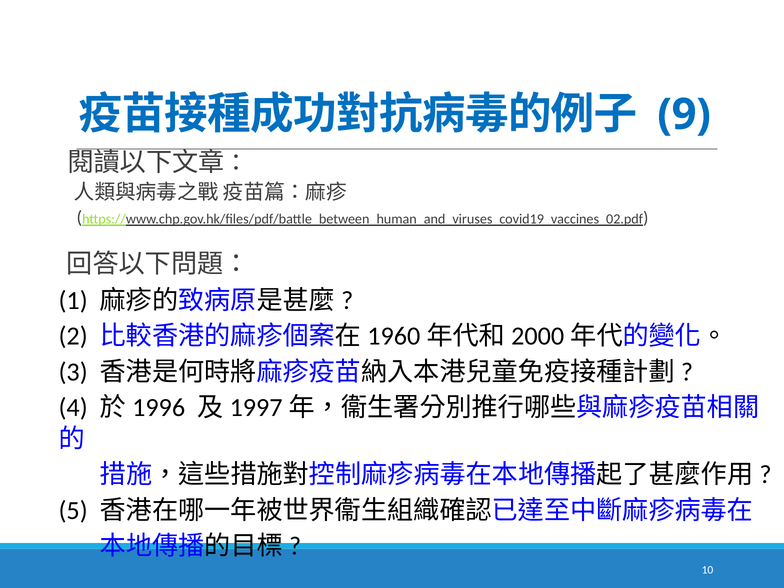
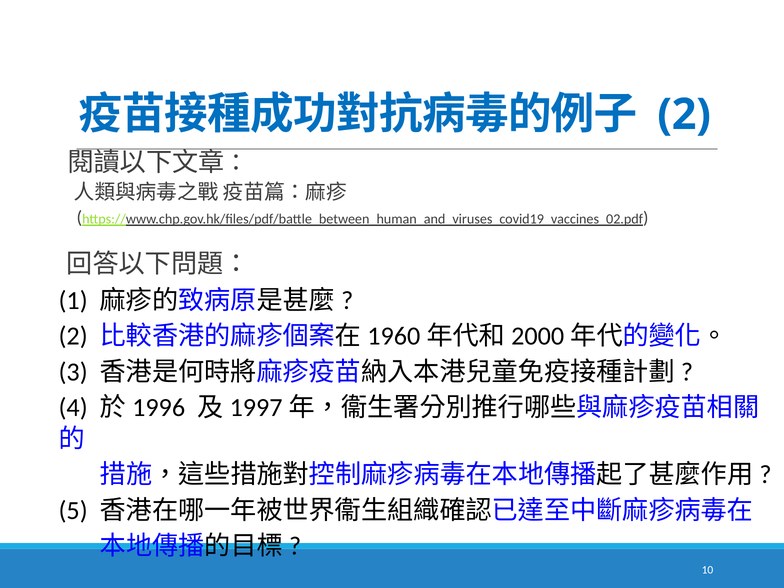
9: 9 -> 2 (684, 115)
